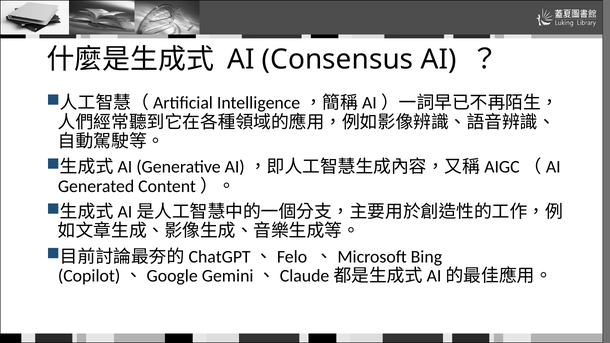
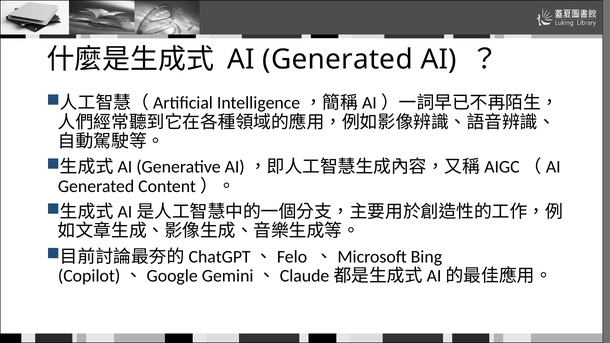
AI Consensus: Consensus -> Generated (338, 59)
